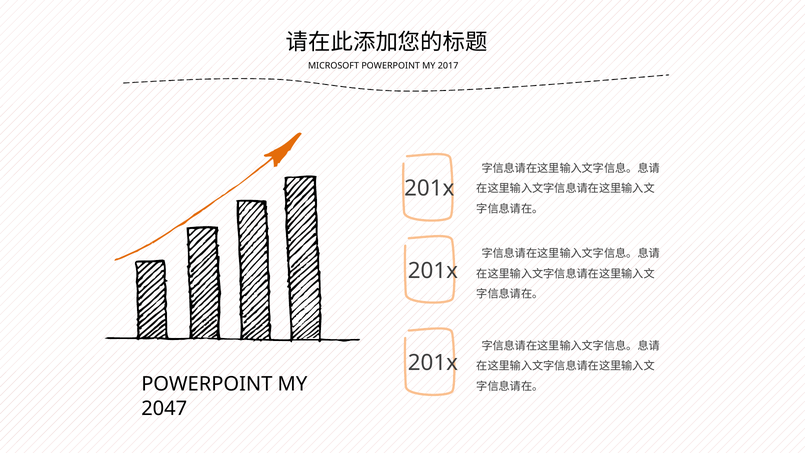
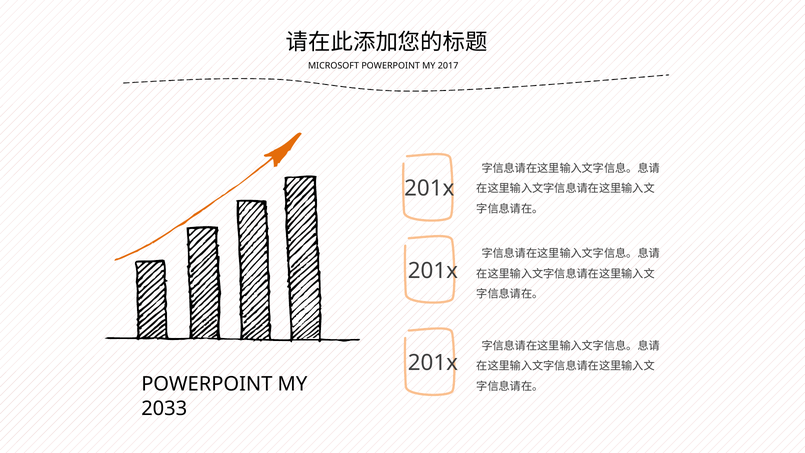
2047: 2047 -> 2033 (164, 408)
